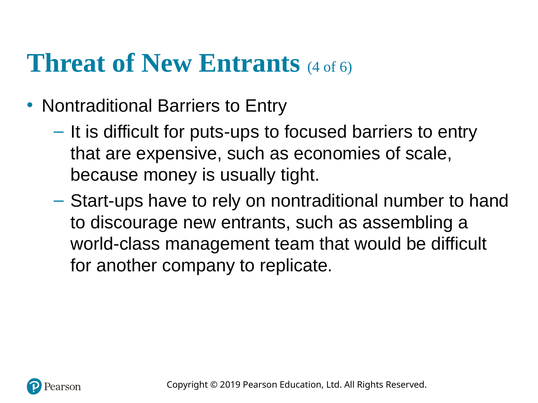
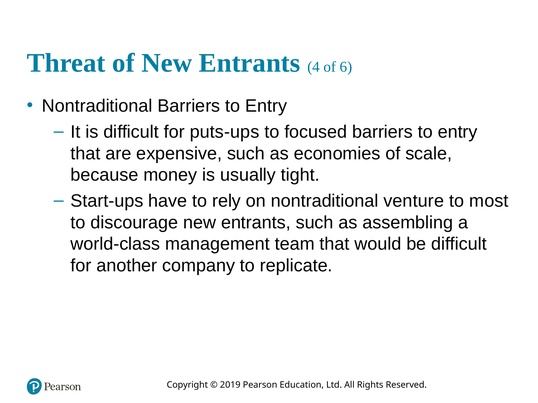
number: number -> venture (414, 201)
hand: hand -> most (489, 201)
